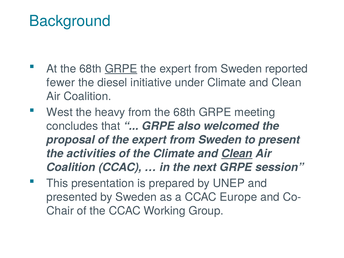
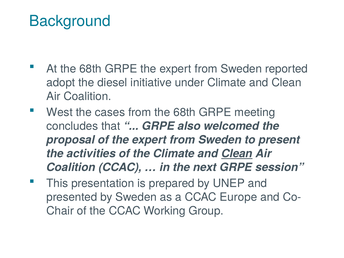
GRPE underline: present -> none (121, 69)
fewer: fewer -> adopt (61, 83)
heavy: heavy -> cases (110, 112)
